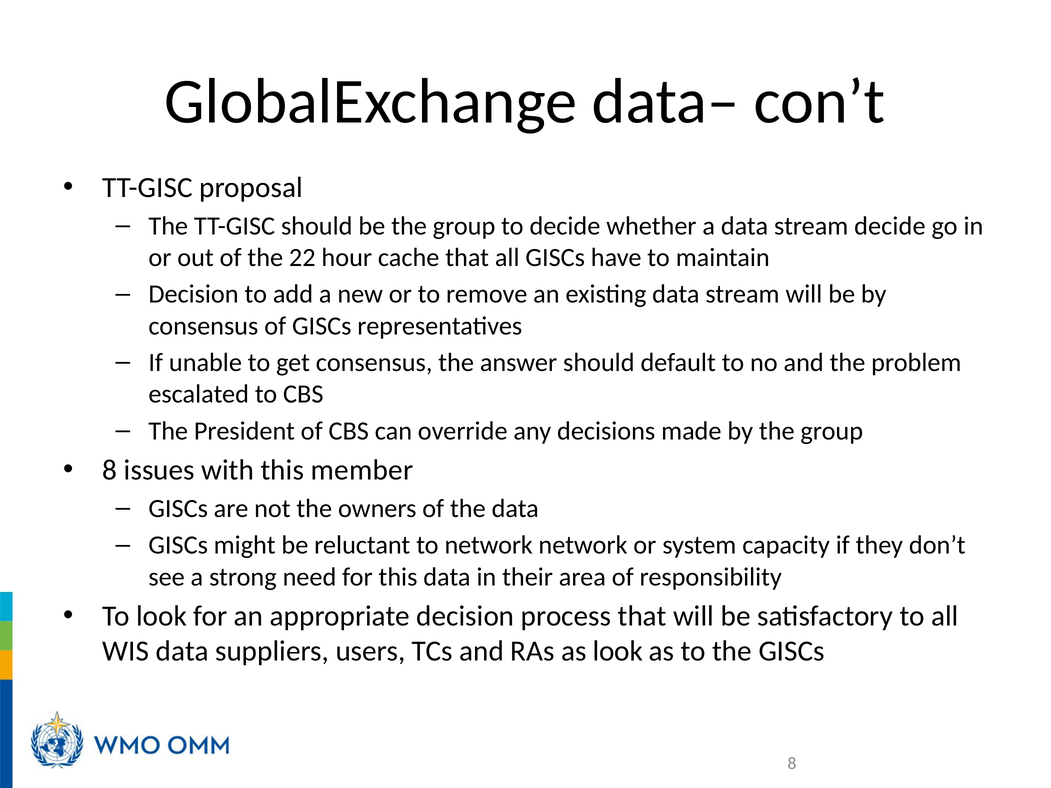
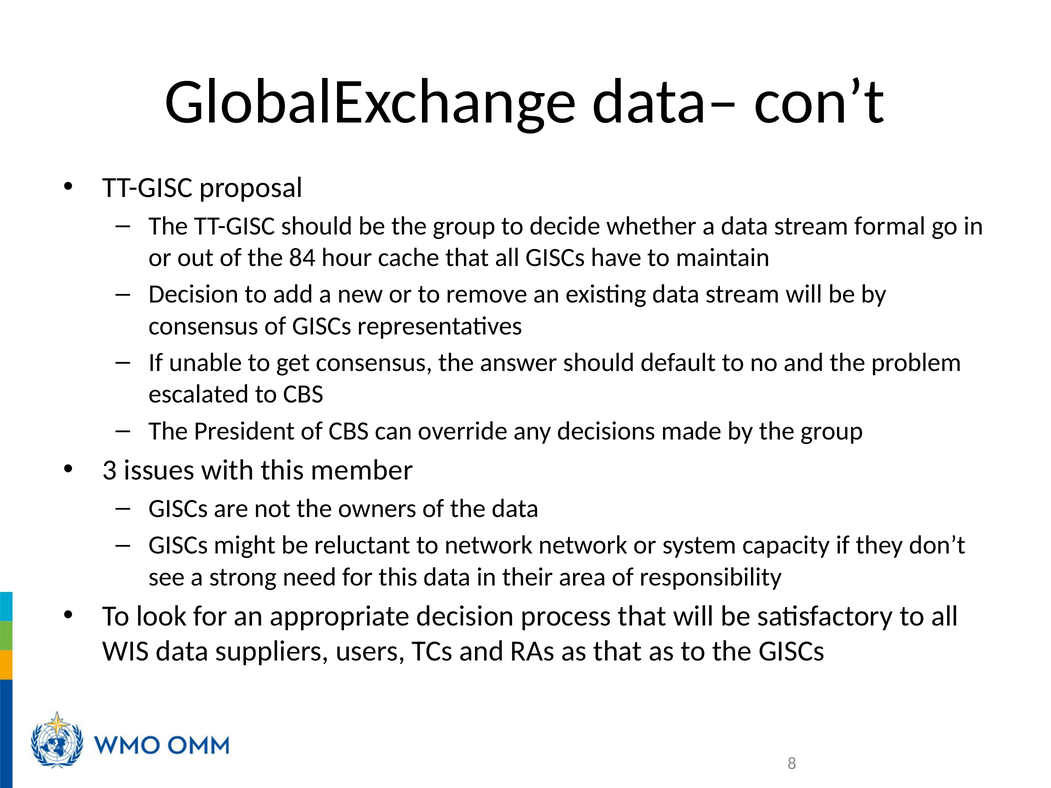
stream decide: decide -> formal (890, 226)
22: 22 -> 84 (302, 258)
8: 8 -> 3 (110, 470)
as look: look -> that (618, 651)
